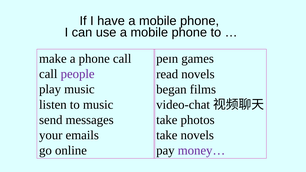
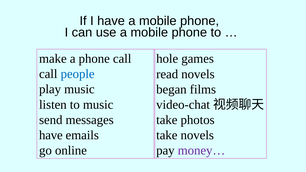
peɪn: peɪn -> hole (167, 59)
people colour: purple -> blue (78, 74)
your: your -> have (51, 135)
